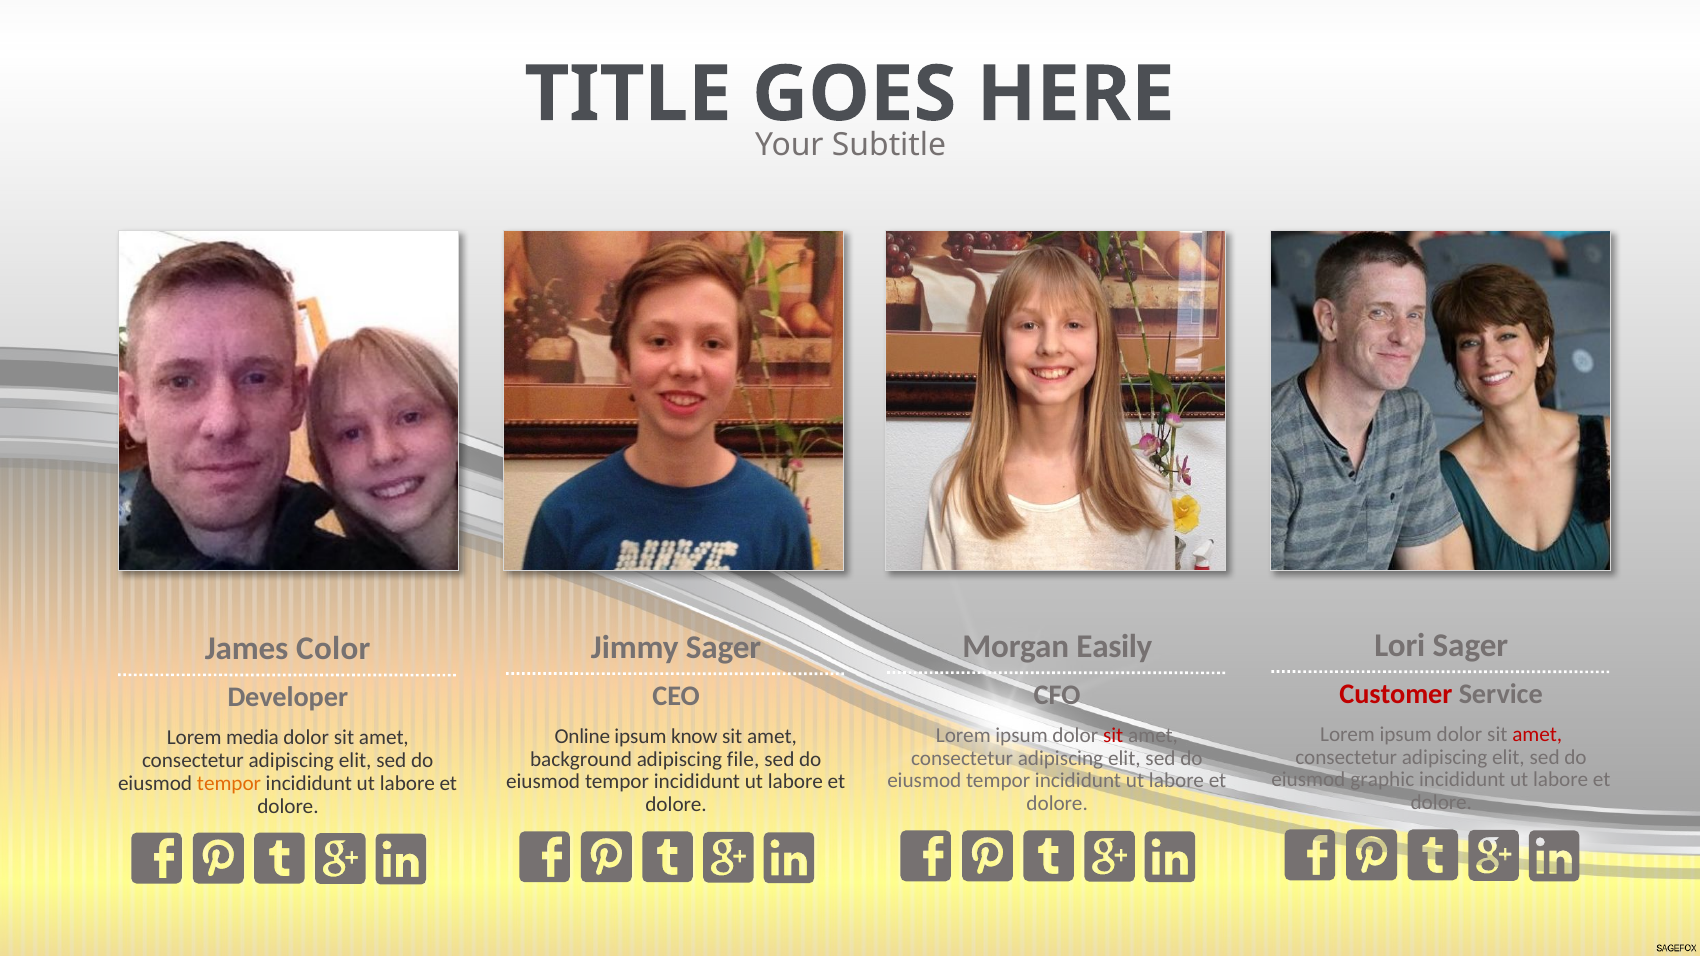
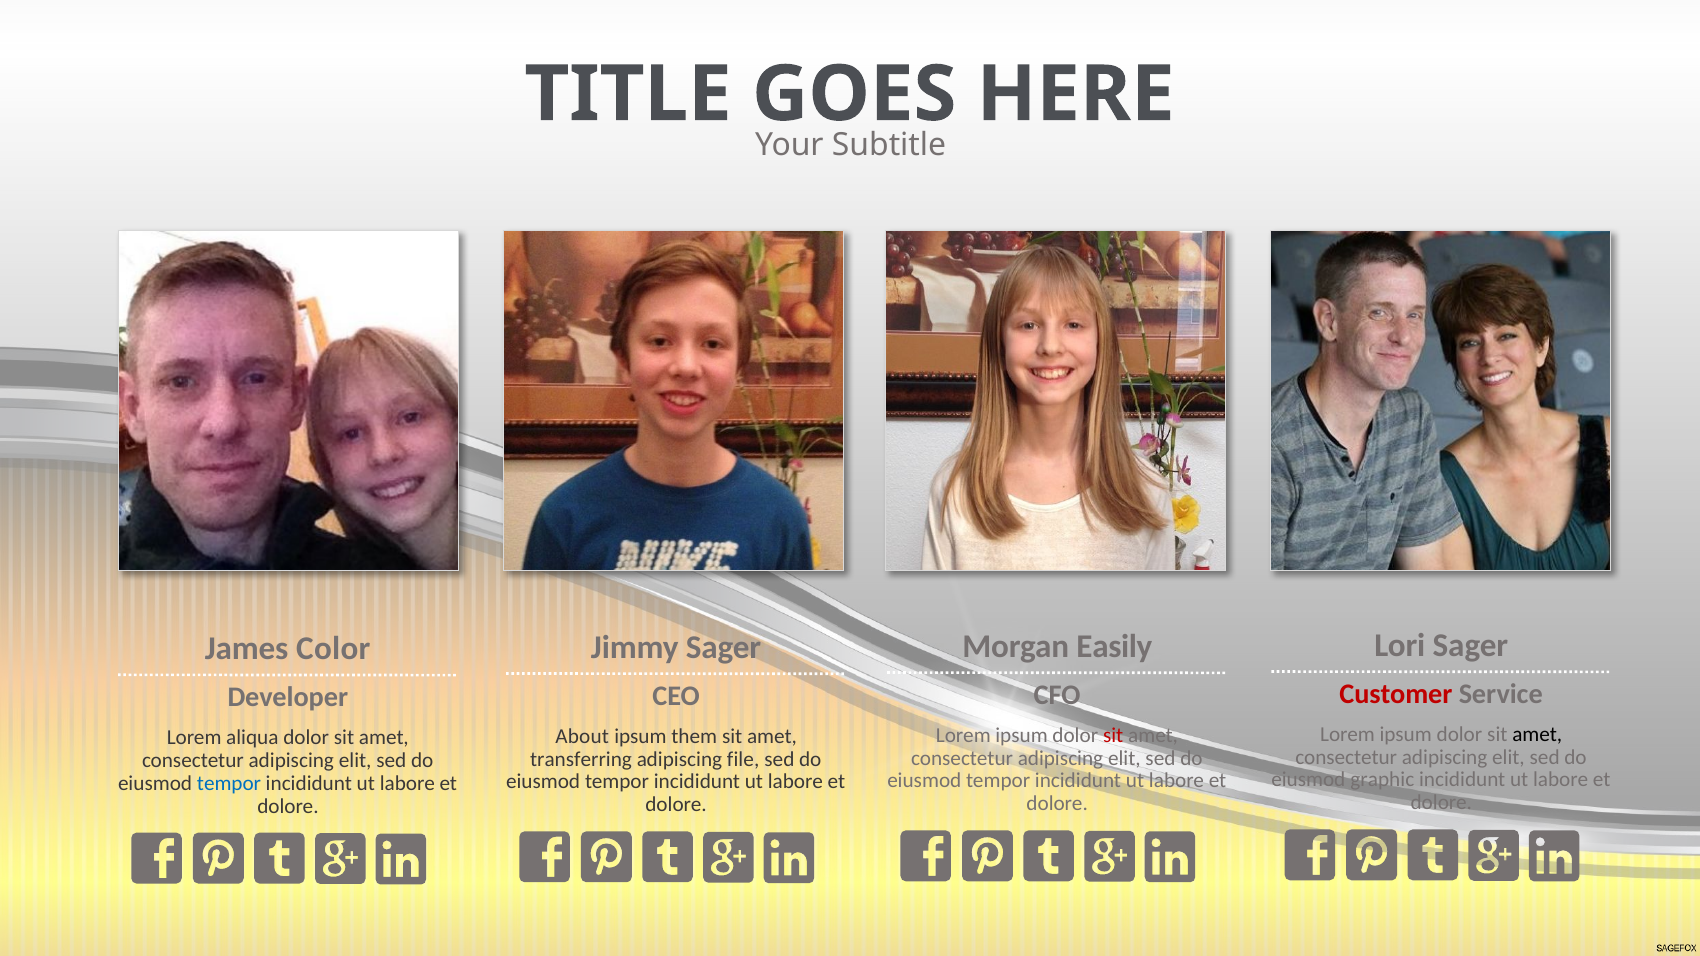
amet colour: red -> black (1537, 734)
Online: Online -> About (582, 736)
know: know -> them (694, 736)
media: media -> aliqua (252, 738)
background: background -> transferring (581, 759)
tempor colour: orange -> blue (229, 783)
